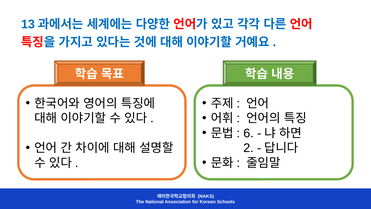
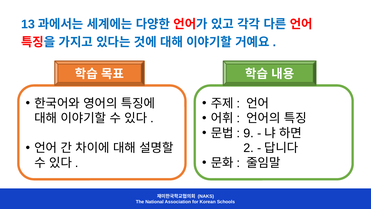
6: 6 -> 9 (249, 133)
